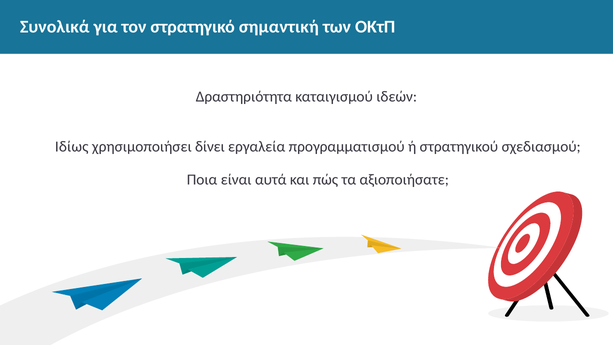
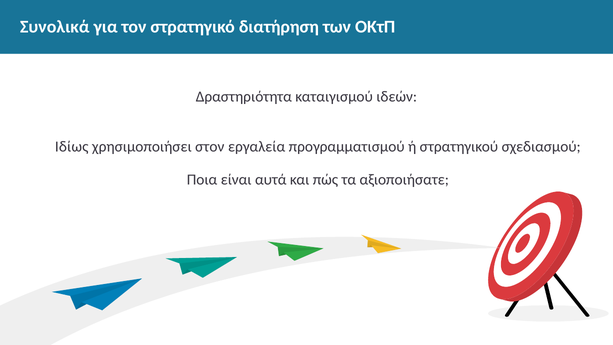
σημαντική: σημαντική -> διατήρηση (279, 27)
δίνει: δίνει -> στον (210, 146)
